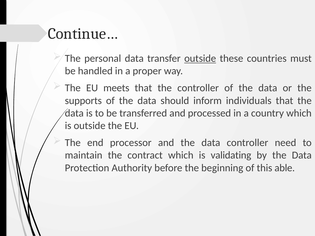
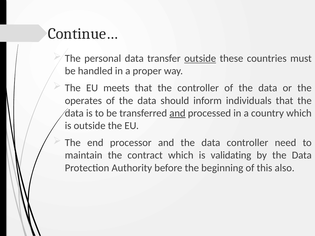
supports: supports -> operates (83, 101)
and underline: none -> present (177, 113)
able: able -> also (285, 168)
